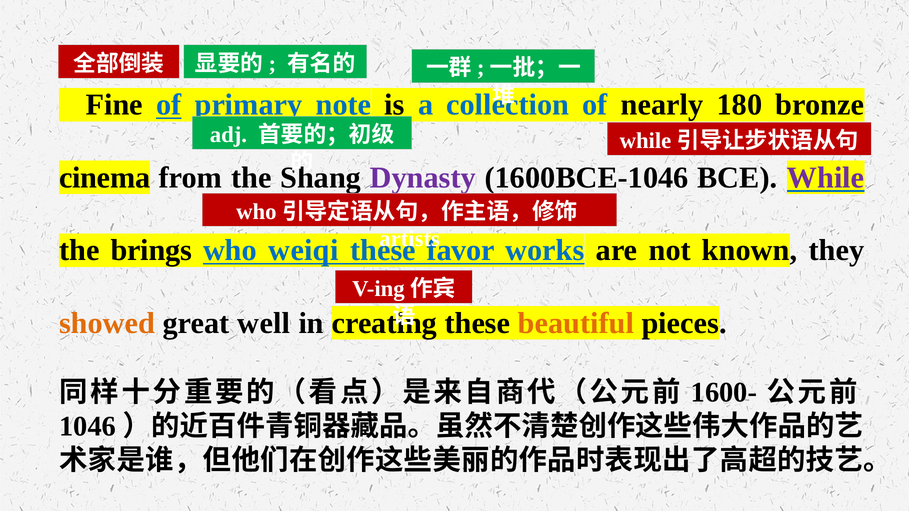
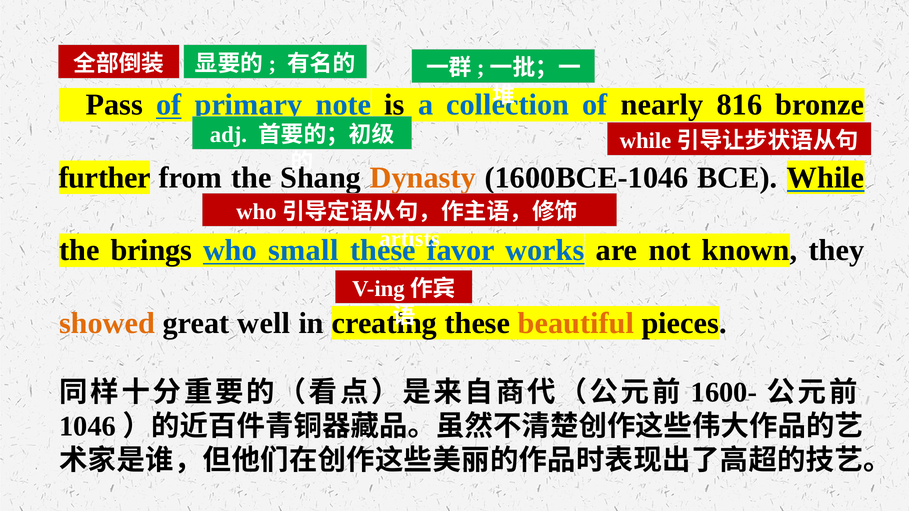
Fine: Fine -> Pass (114, 105)
180: 180 -> 816 (739, 105)
cinema: cinema -> further (105, 178)
Dynasty colour: purple -> orange (423, 178)
While colour: purple -> black (826, 178)
weiqi: weiqi -> small (303, 251)
